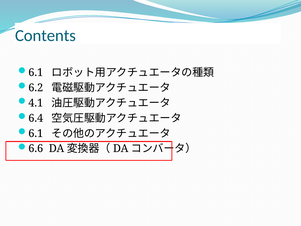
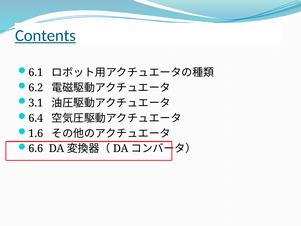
Contents underline: none -> present (45, 35)
4.1: 4.1 -> 3.1 (36, 103)
6.1: 6.1 -> 1.6 (36, 133)
